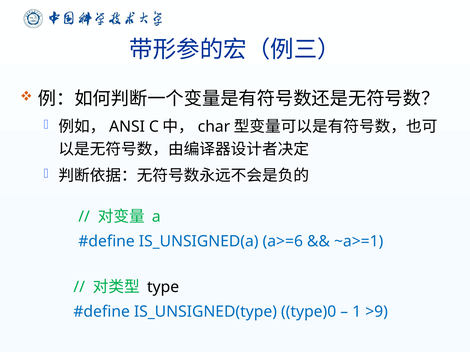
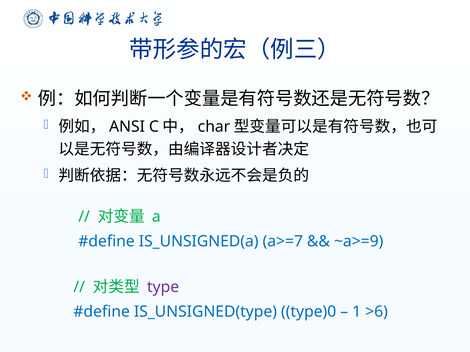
a>=6: a>=6 -> a>=7 (283, 242)
~a>=1: ~a>=1 -> ~a>=9 (359, 242)
type colour: black -> purple (163, 287)
>9: >9 -> >6 (377, 312)
